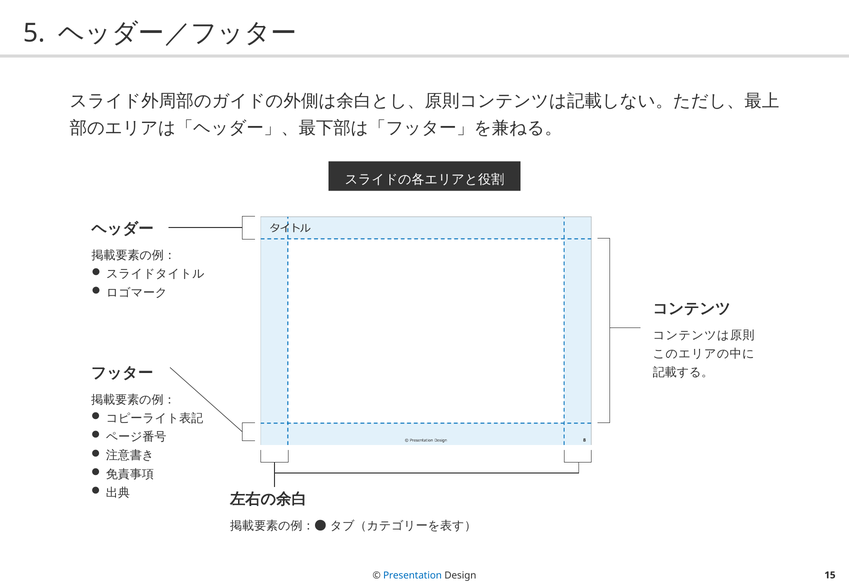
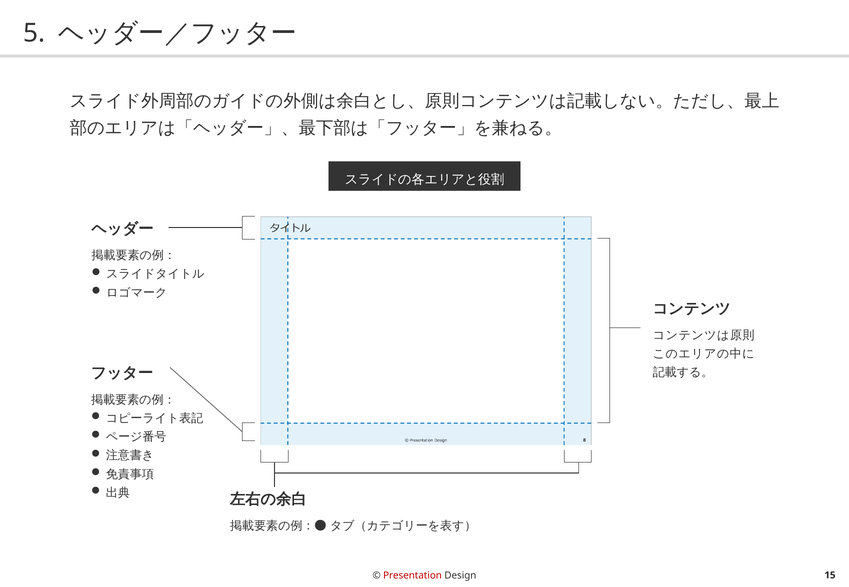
Presentation colour: blue -> red (413, 576)
